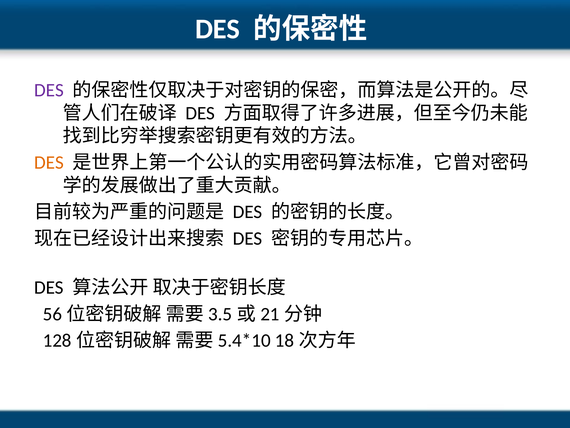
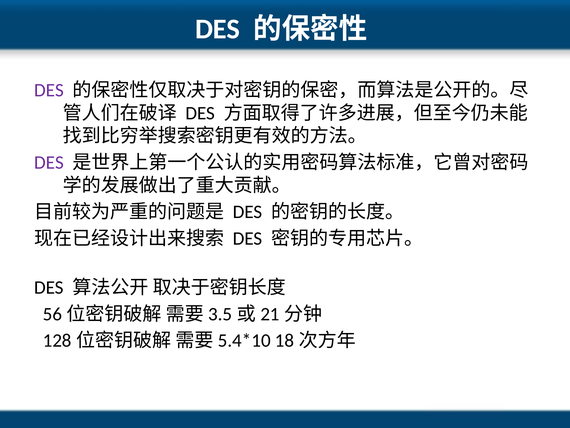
DES colour: orange -> purple (49, 162)
